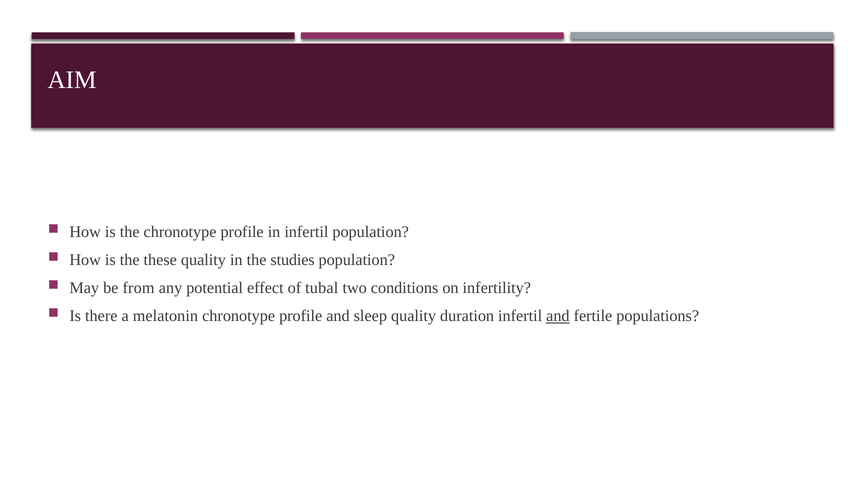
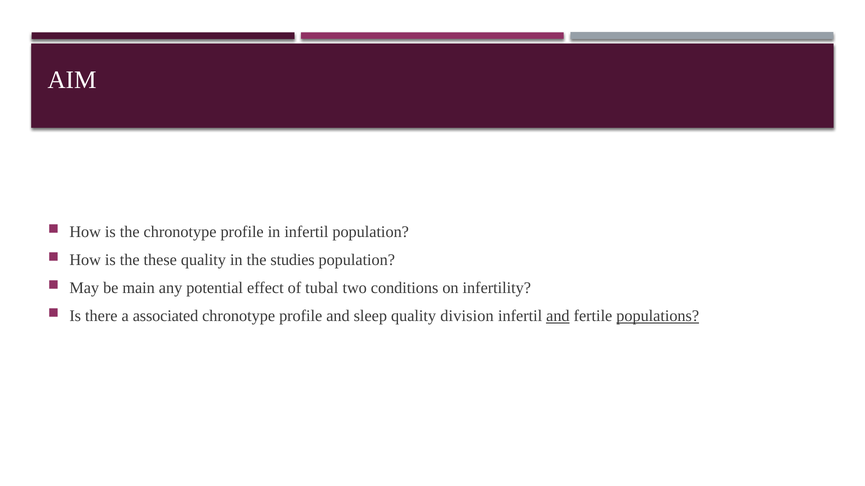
from: from -> main (139, 288)
melatonin: melatonin -> associated (166, 316)
duration: duration -> division (467, 316)
populations underline: none -> present (658, 316)
